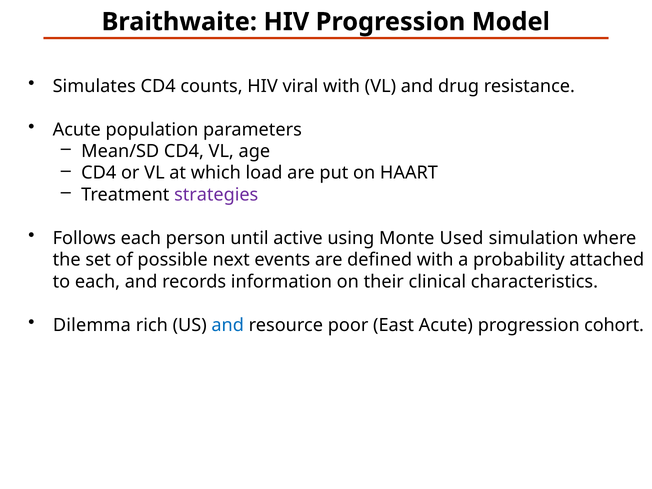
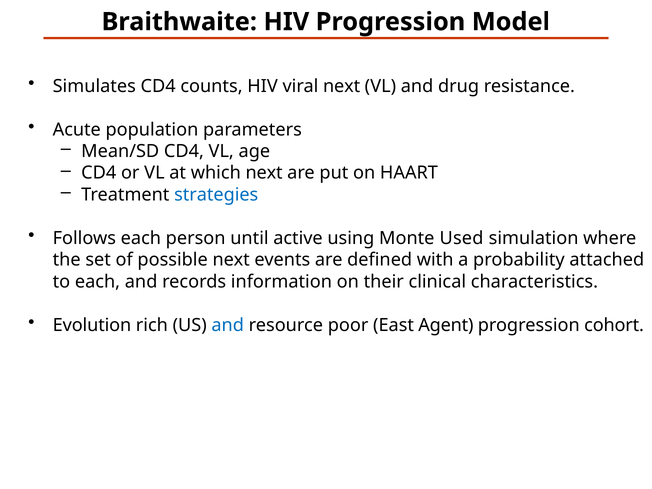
viral with: with -> next (342, 86)
which load: load -> next (264, 173)
strategies colour: purple -> blue (216, 195)
Dilemma: Dilemma -> Evolution (92, 325)
East Acute: Acute -> Agent (446, 325)
